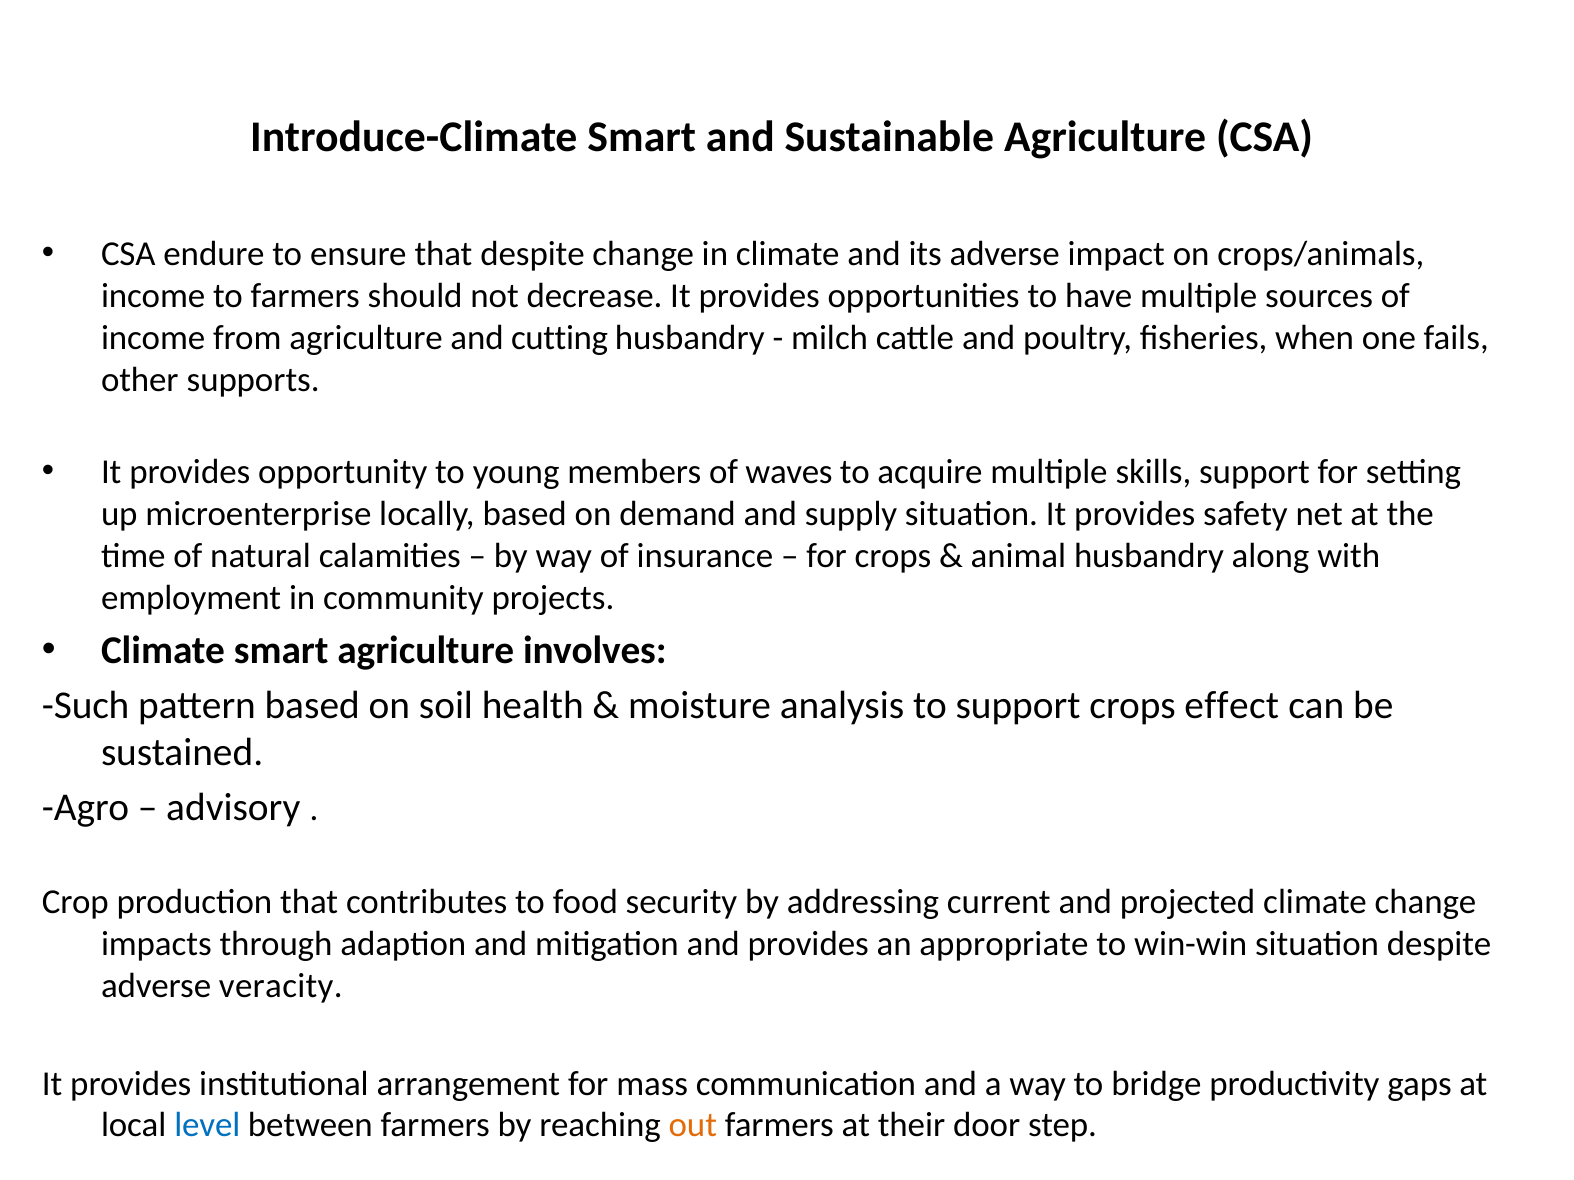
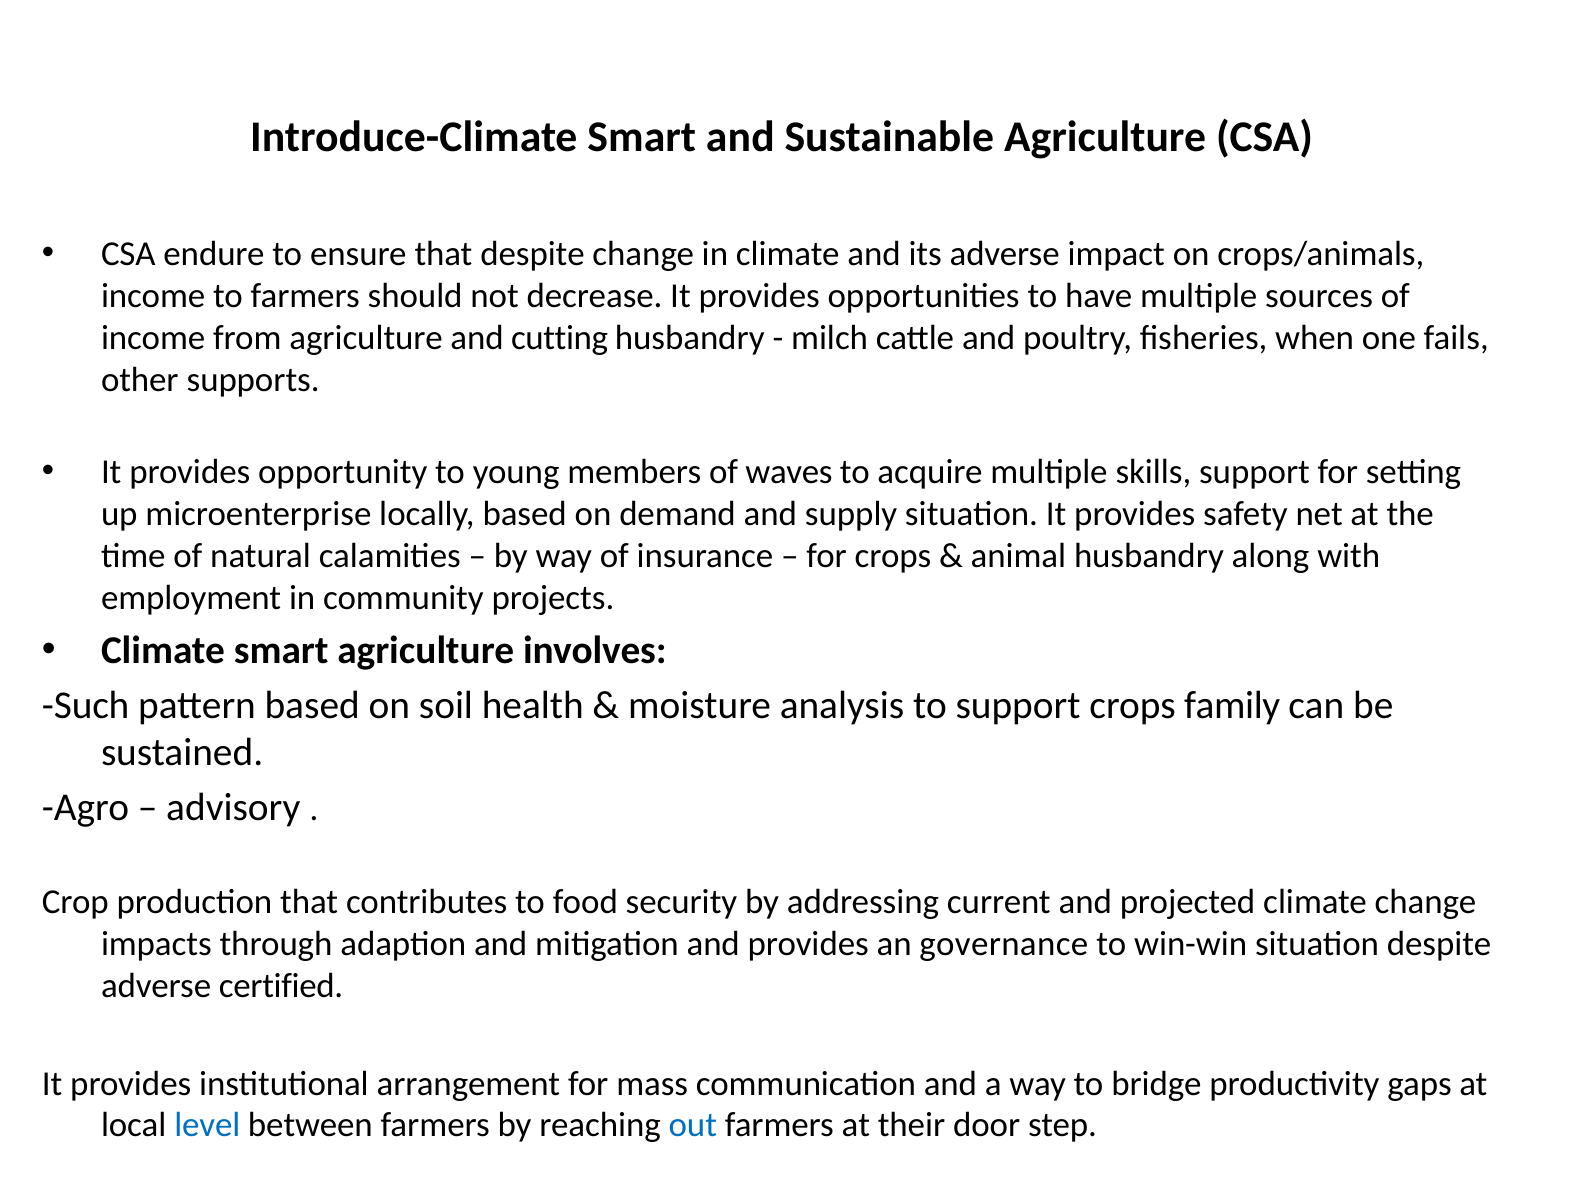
effect: effect -> family (1232, 706)
appropriate: appropriate -> governance (1004, 944)
veracity: veracity -> certified (281, 986)
out colour: orange -> blue (693, 1126)
